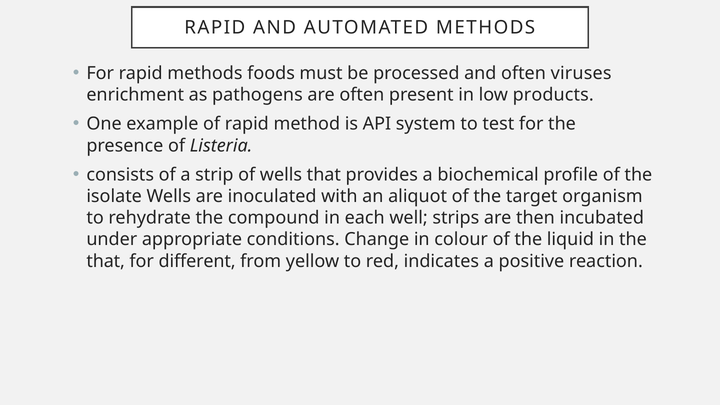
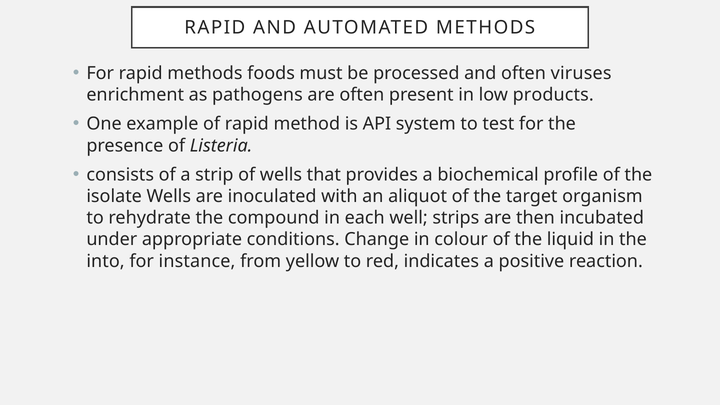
that: that -> into (106, 261)
different: different -> instance (197, 261)
